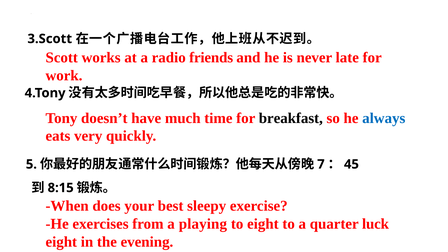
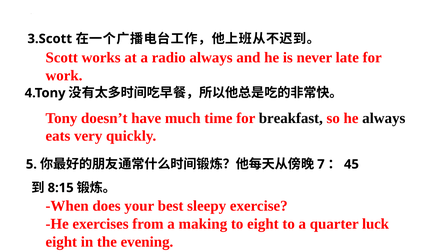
radio friends: friends -> always (211, 58)
always colour: blue -> black (384, 118)
playing: playing -> making (203, 224)
